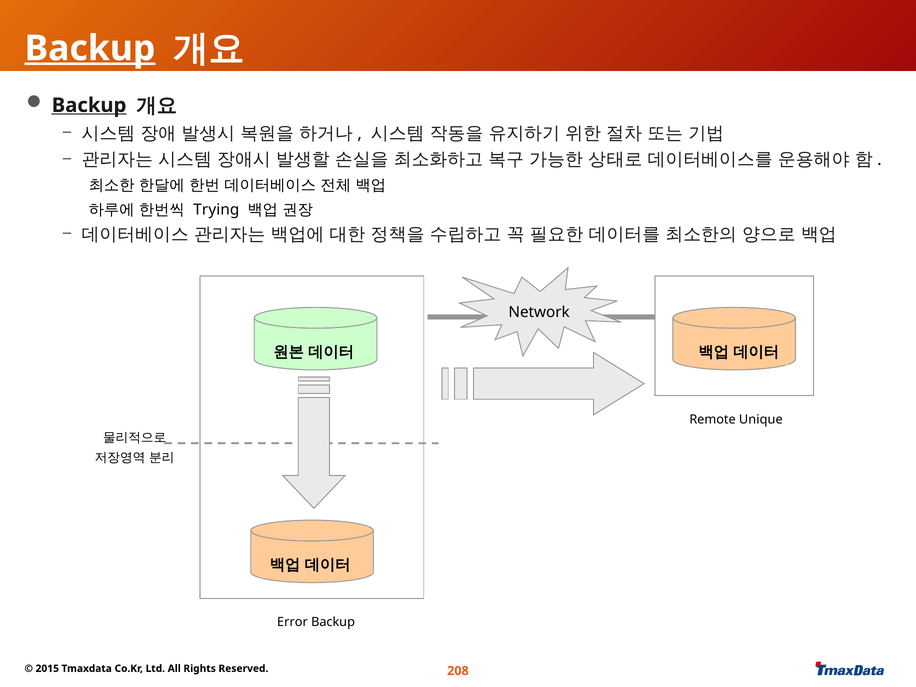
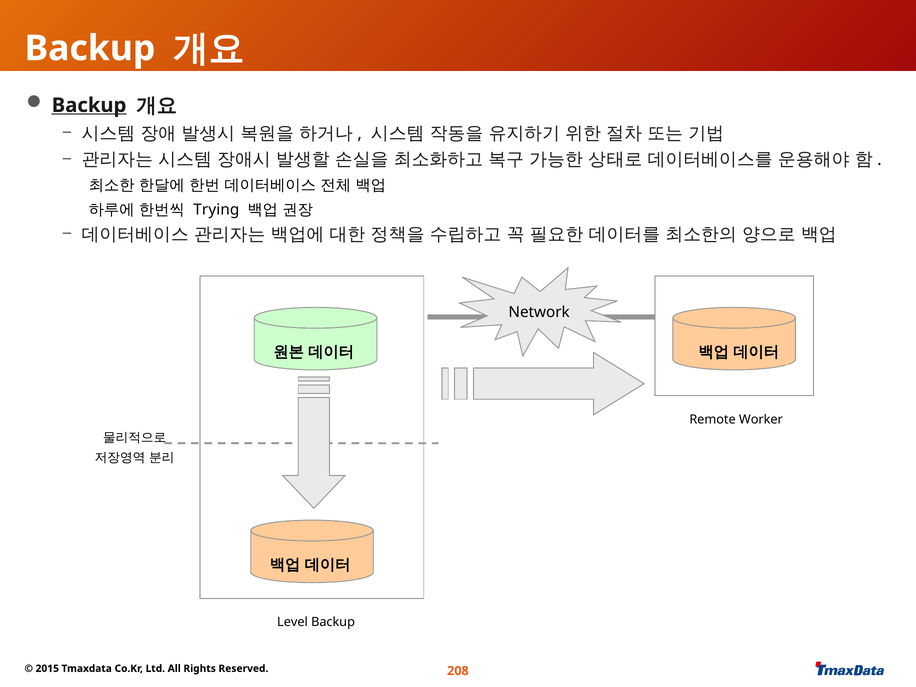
Backup underline: present -> none (90, 48)
Unique: Unique -> Worker (761, 420)
Error: Error -> Level (292, 622)
